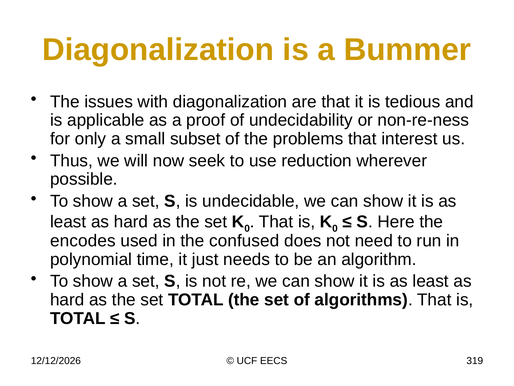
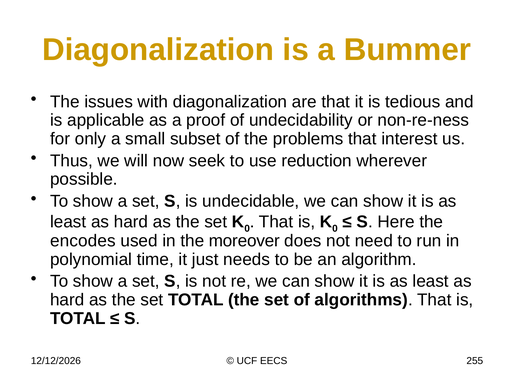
confused: confused -> moreover (244, 241)
319: 319 -> 255 (475, 360)
